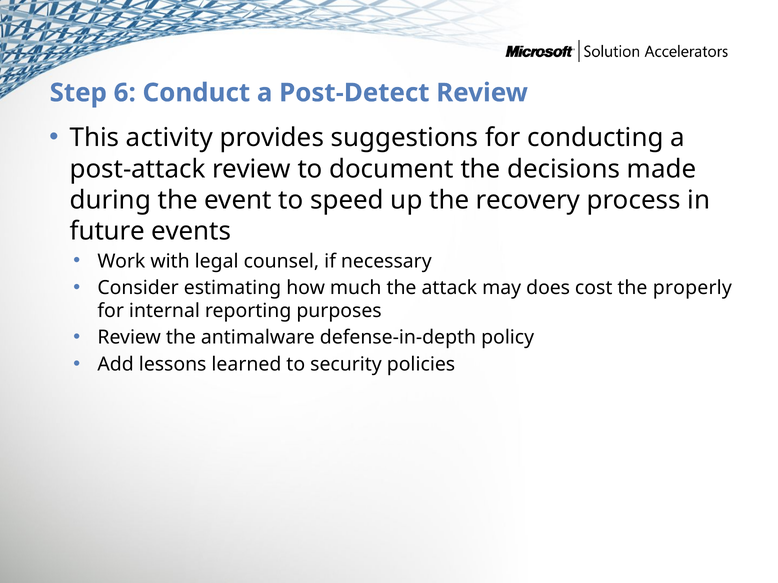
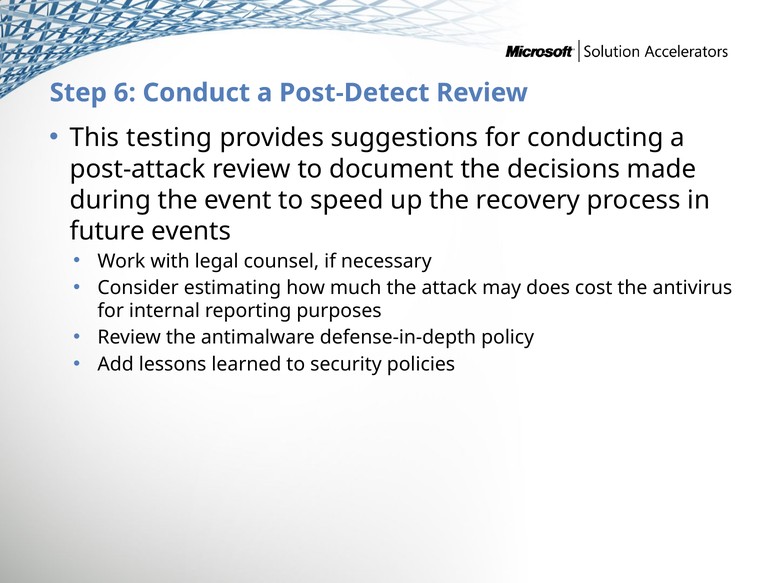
activity: activity -> testing (169, 138)
properly: properly -> antivirus (692, 288)
